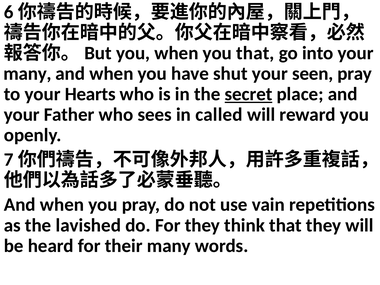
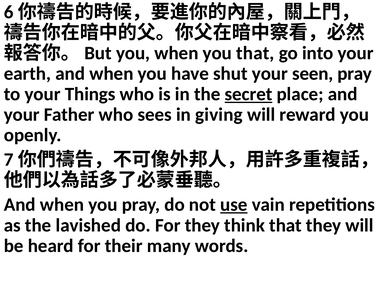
many: many -> earth (27, 74)
Hearts: Hearts -> Things (90, 94)
called: called -> giving (219, 115)
use underline: none -> present (234, 205)
